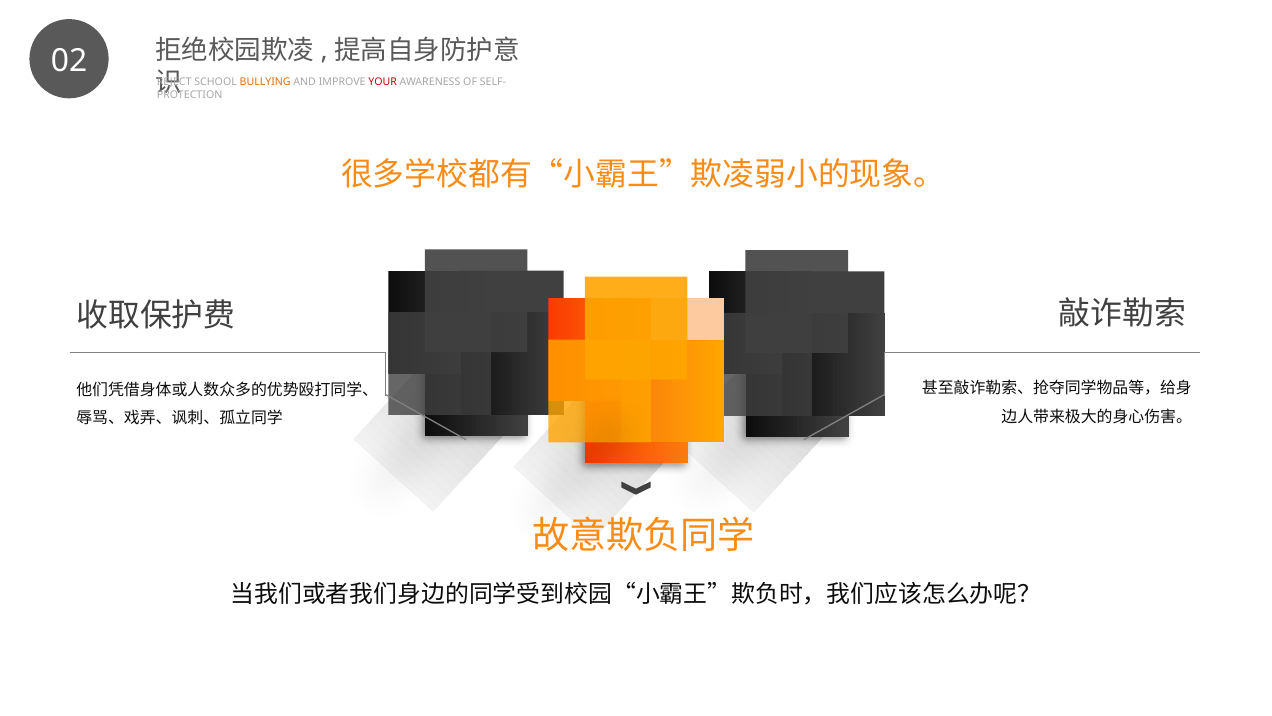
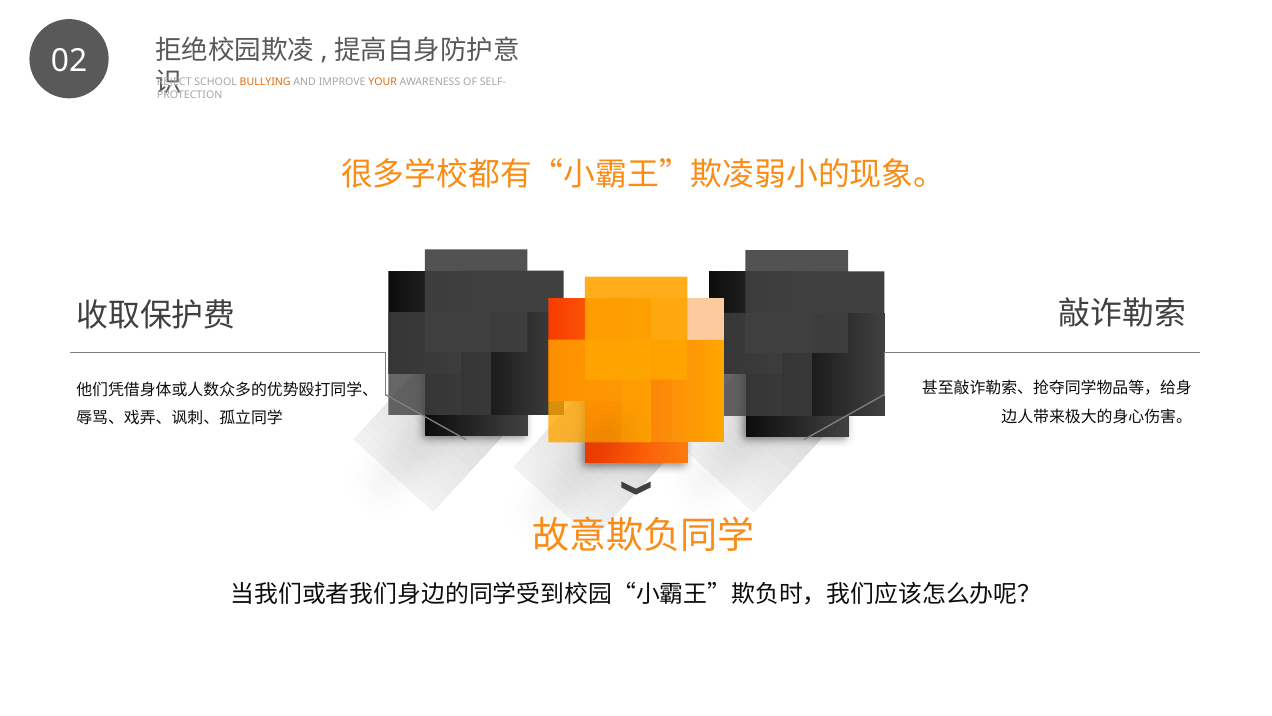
YOUR colour: red -> orange (383, 82)
